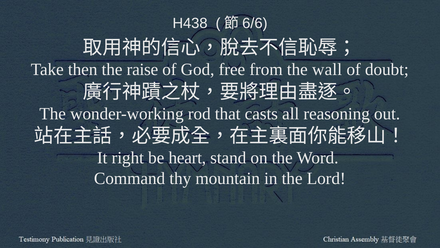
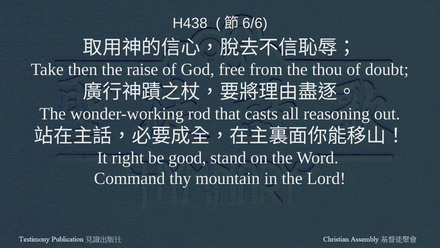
wall: wall -> thou (327, 70)
heart: heart -> good (187, 158)
